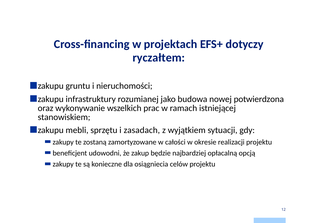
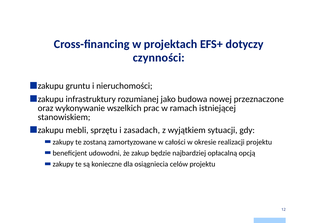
ryczałtem: ryczałtem -> czynności (159, 58)
potwierdzona: potwierdzona -> przeznaczone (259, 99)
